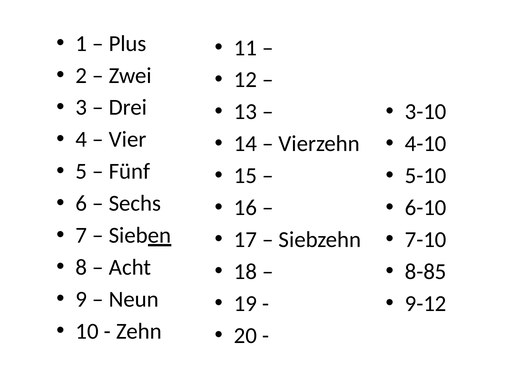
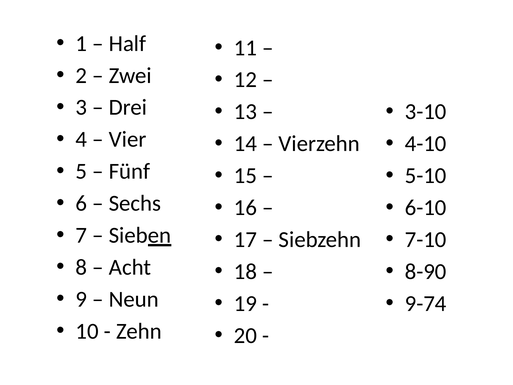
Plus: Plus -> Half (127, 43)
8-85: 8-85 -> 8-90 (426, 271)
9-12: 9-12 -> 9-74 (426, 303)
